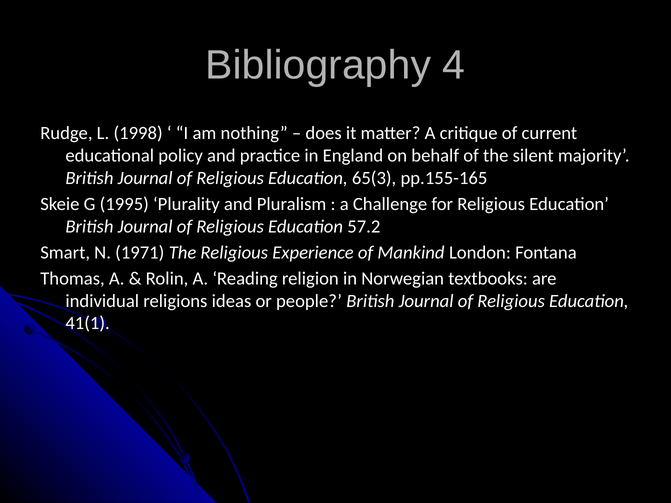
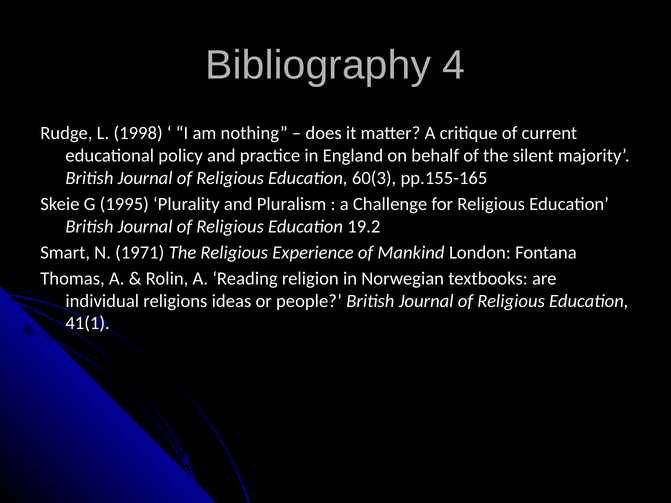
65(3: 65(3 -> 60(3 (374, 178)
57.2: 57.2 -> 19.2 (364, 227)
